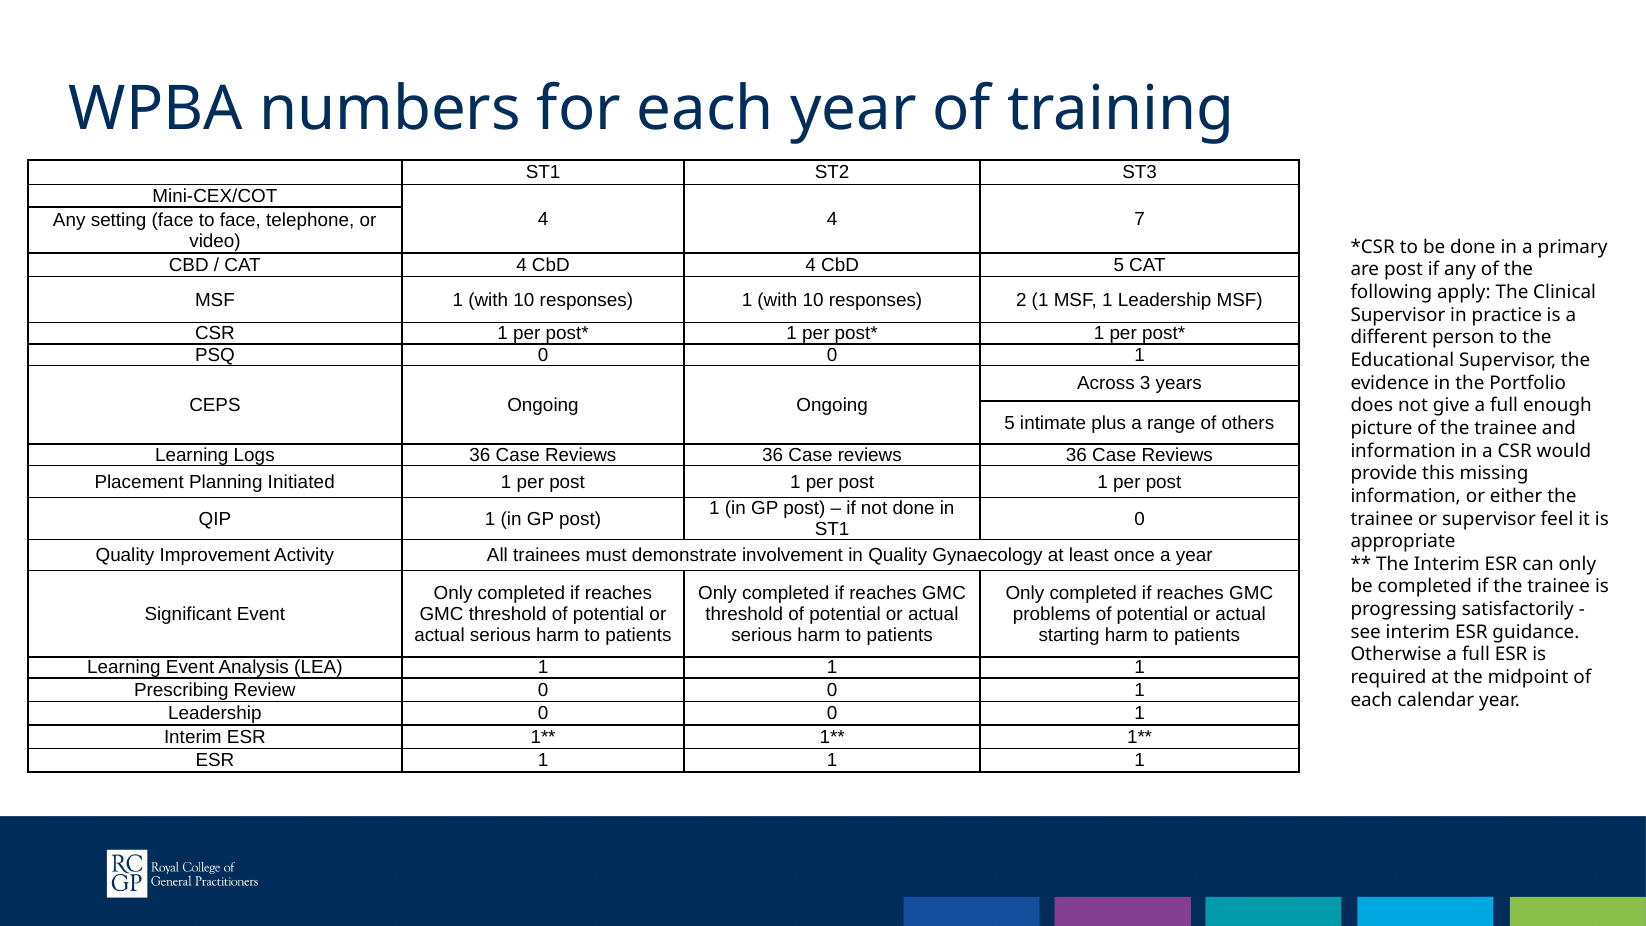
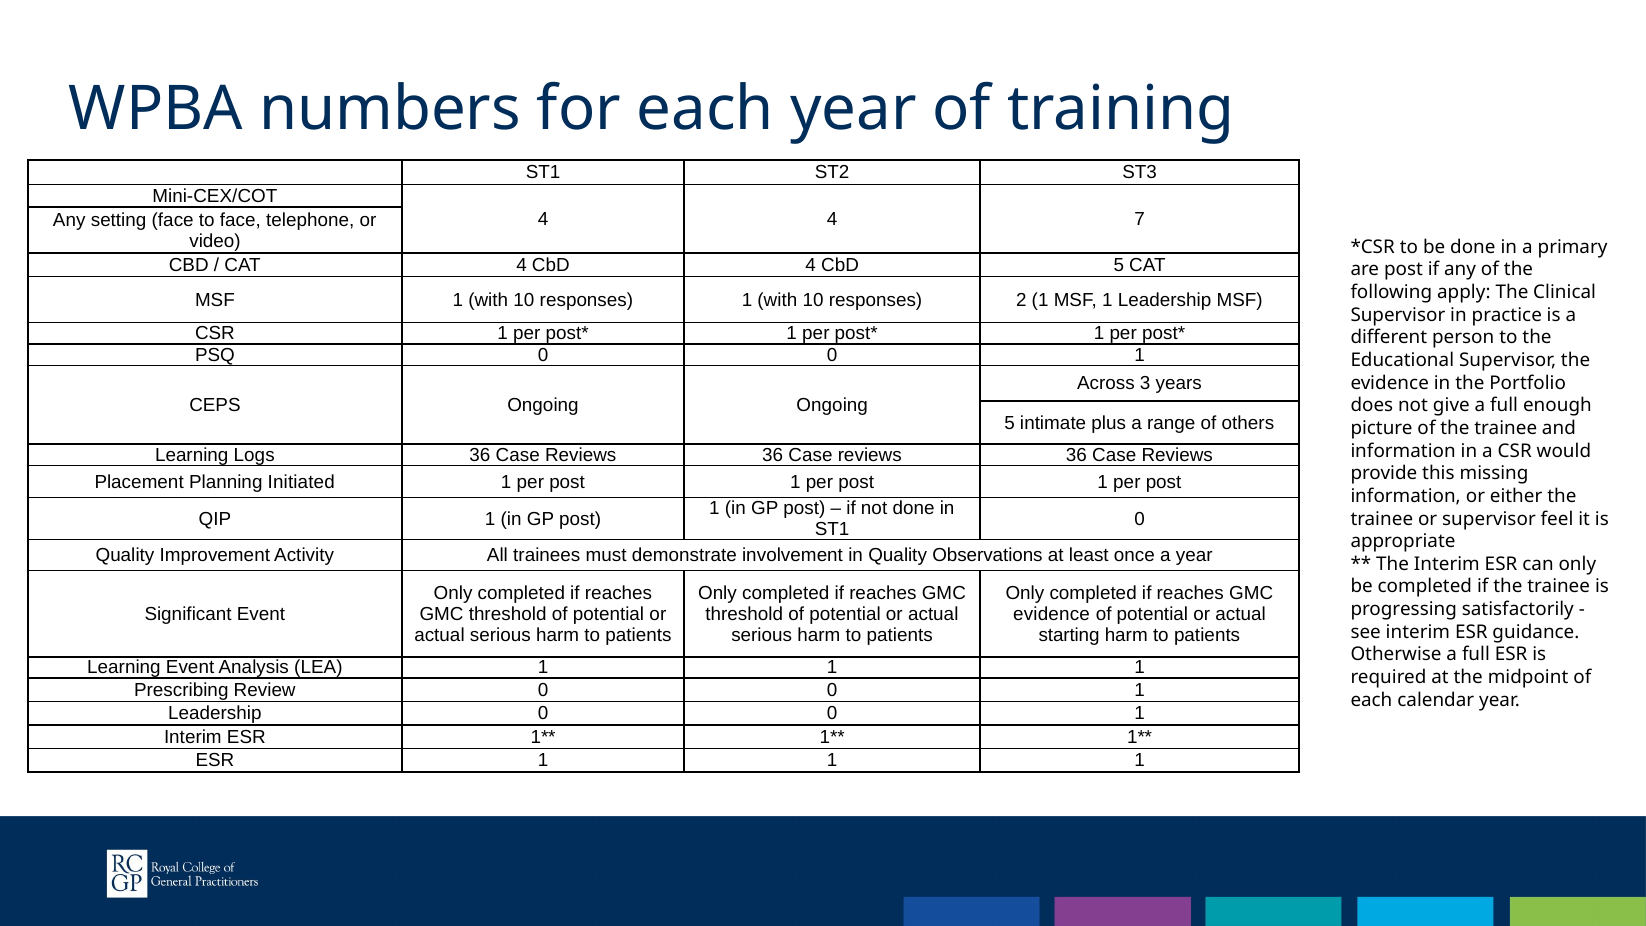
Gynaecology: Gynaecology -> Observations (987, 555)
problems: problems -> evidence (1052, 614)
